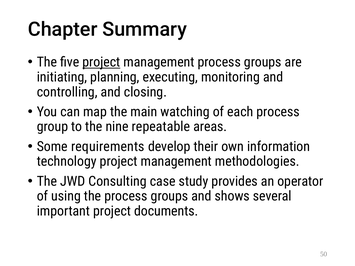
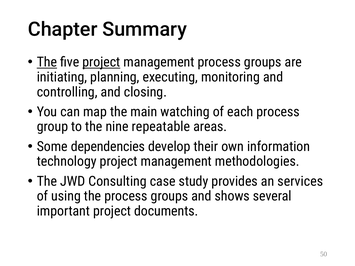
The underline: none -> present (47, 62)
requirements: requirements -> dependencies (108, 147)
operator: operator -> services (300, 181)
